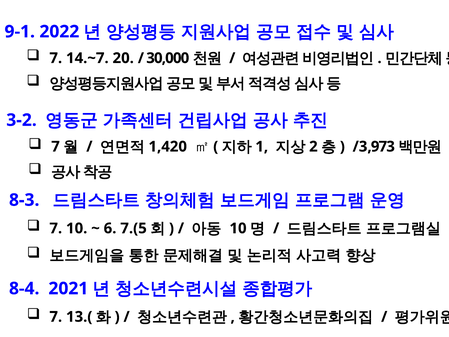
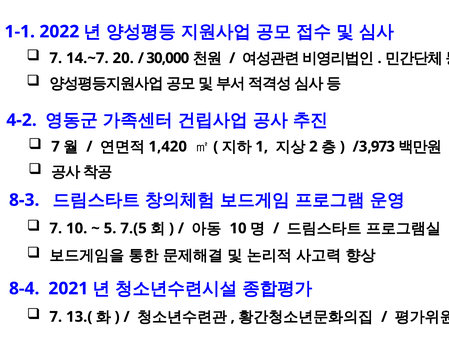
9-1: 9-1 -> 1-1 (20, 32)
3-2: 3-2 -> 4-2 (22, 120)
6: 6 -> 5 (110, 228)
